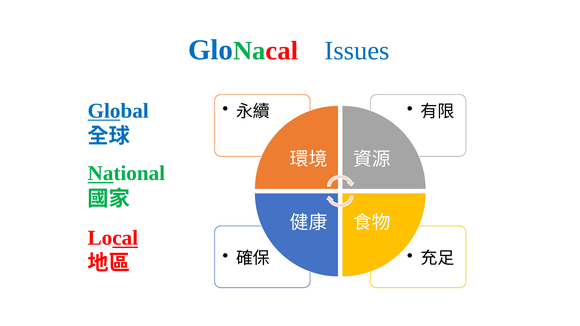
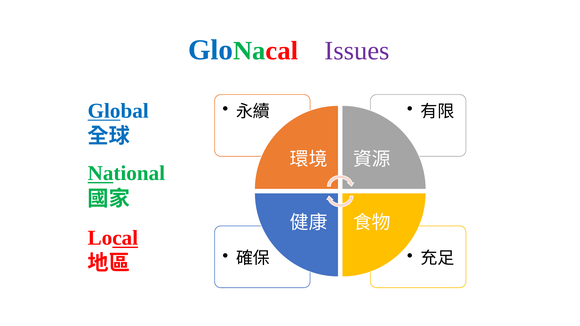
Issues colour: blue -> purple (357, 51)
